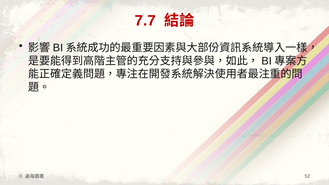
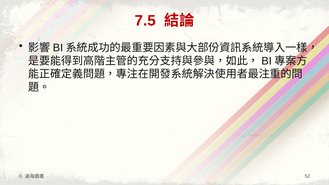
7.7: 7.7 -> 7.5 (145, 21)
